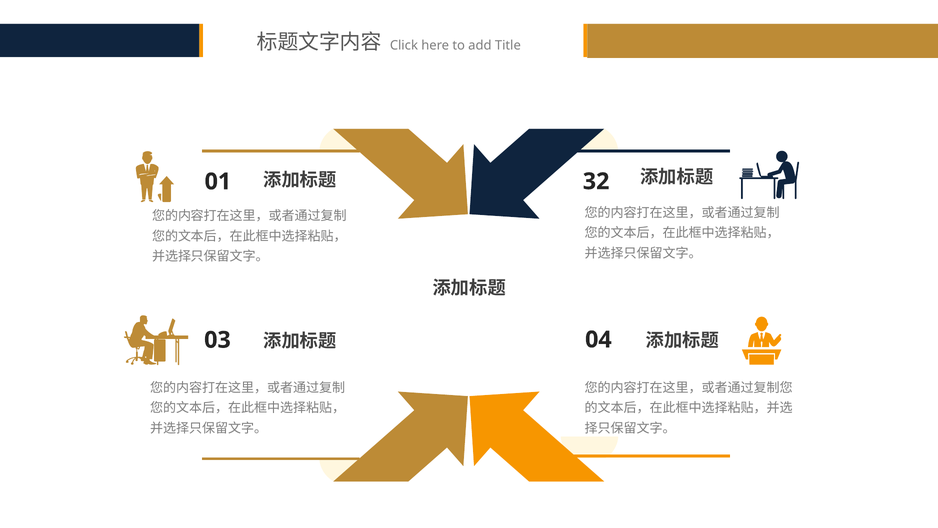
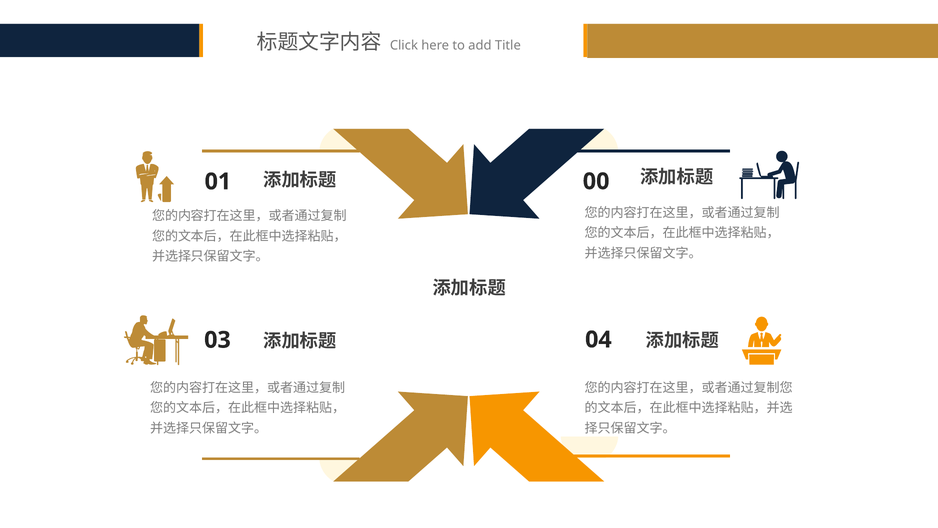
32: 32 -> 00 (596, 181)
